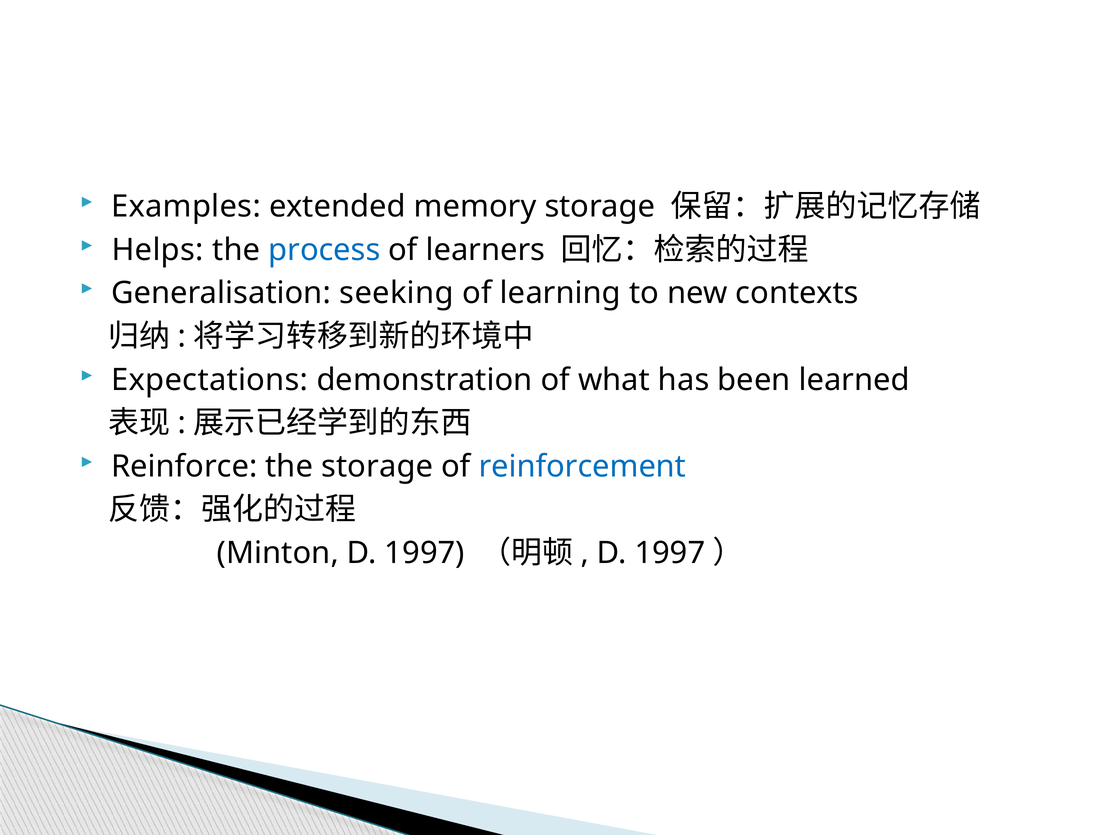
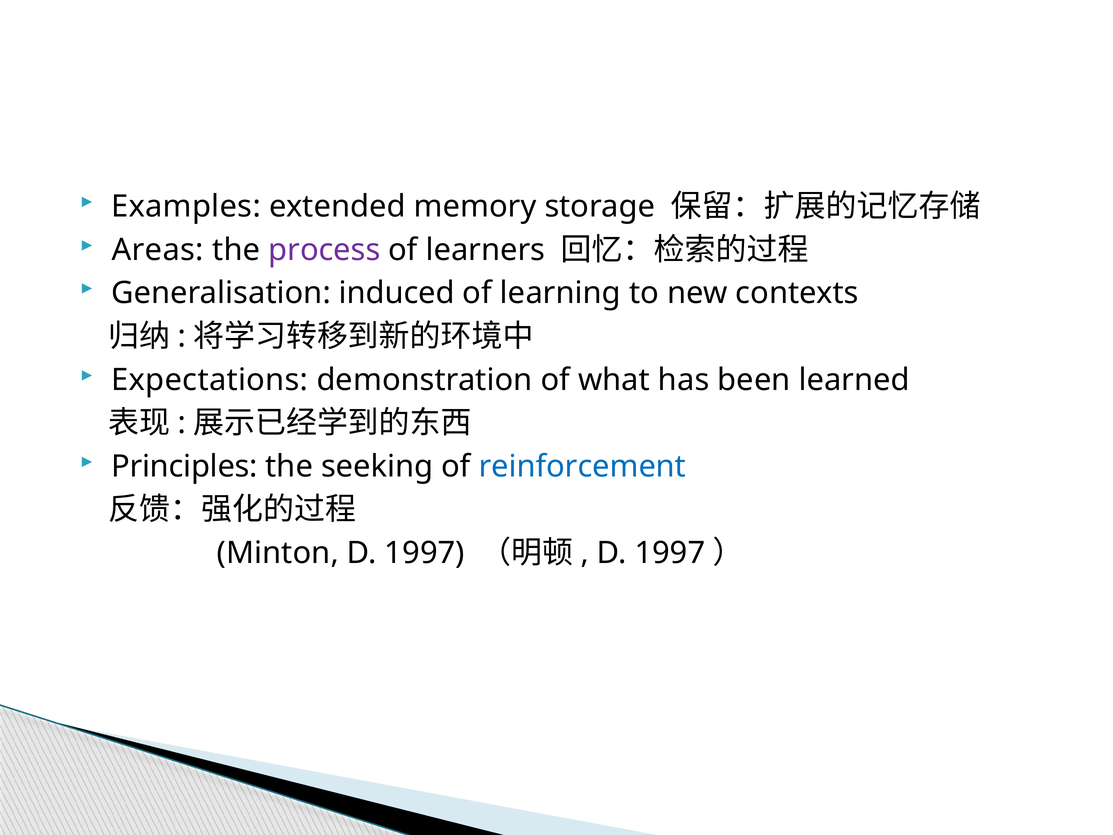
Helps: Helps -> Areas (158, 250)
process colour: blue -> purple (324, 250)
seeking: seeking -> induced (397, 293)
Reinforce: Reinforce -> Principles (184, 466)
the storage: storage -> seeking (377, 466)
